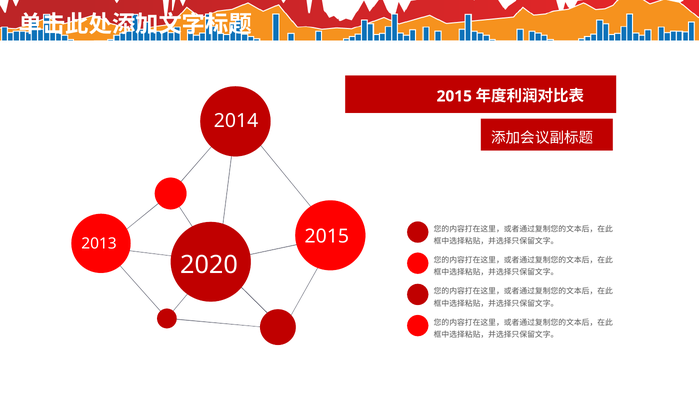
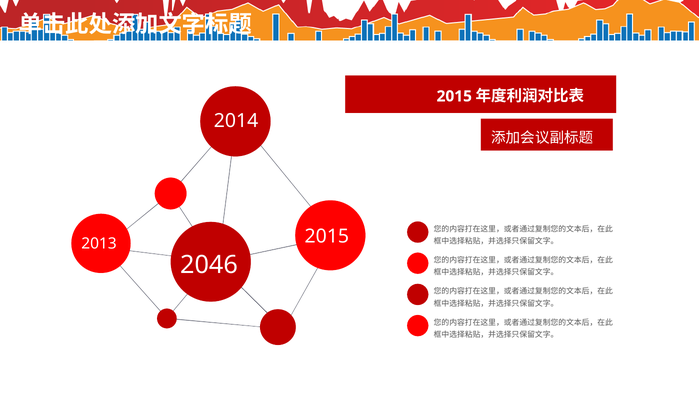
2020: 2020 -> 2046 (209, 265)
